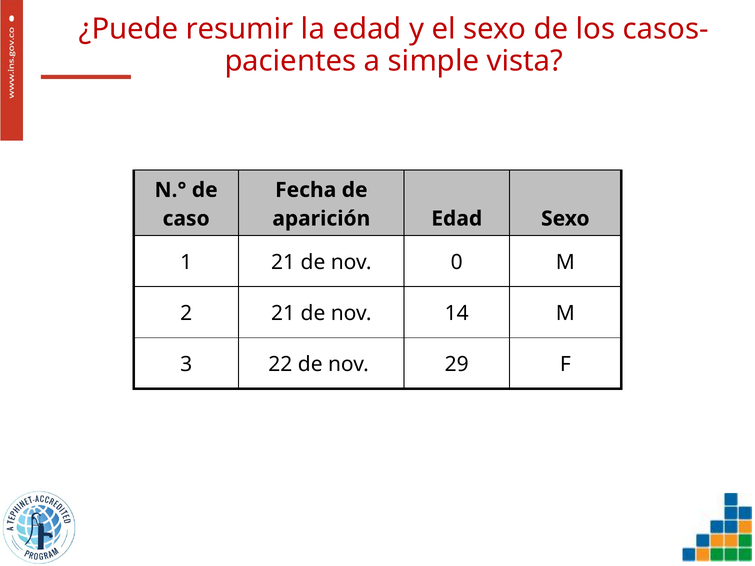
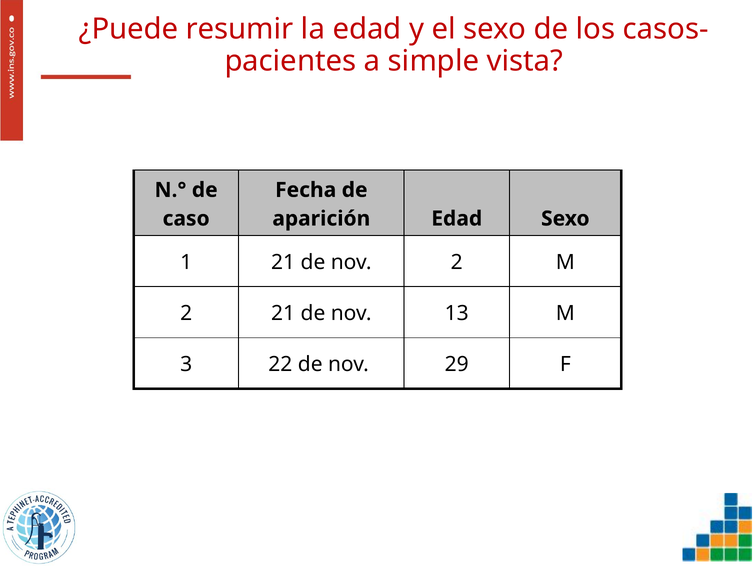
nov 0: 0 -> 2 (457, 262)
14: 14 -> 13 (457, 314)
